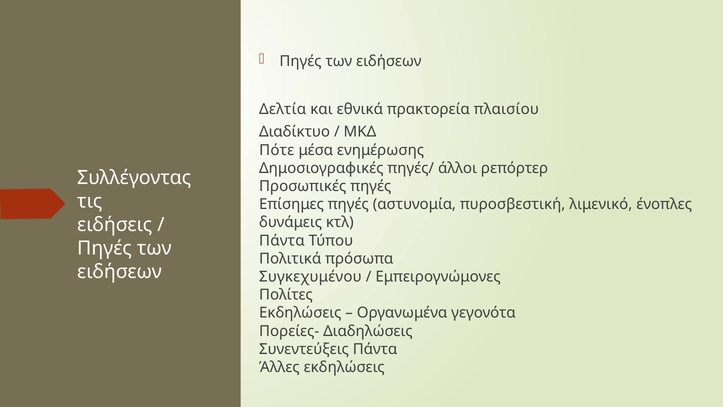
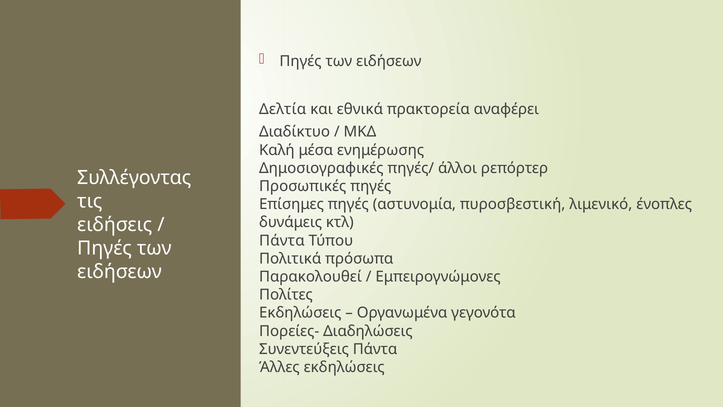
πλαισίου: πλαισίου -> αναφέρει (506, 109)
Πότε: Πότε -> Καλή (277, 150)
Συγκεχυμένου: Συγκεχυμένου -> Παρακολουθεί (310, 277)
